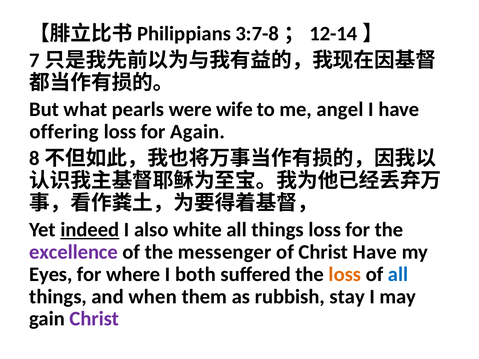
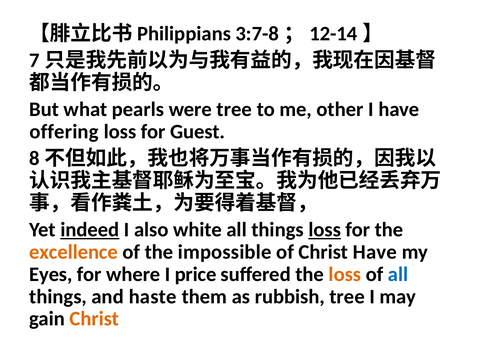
were wife: wife -> tree (234, 109)
angel: angel -> other (340, 109)
Again: Again -> Guest (198, 132)
loss underline: none -> present (325, 230)
excellence colour: purple -> orange (74, 252)
messenger: messenger -> impossible (225, 252)
both: both -> price (196, 275)
when: when -> haste (153, 297)
rubbish stay: stay -> tree (347, 297)
Christ colour: purple -> orange (94, 319)
